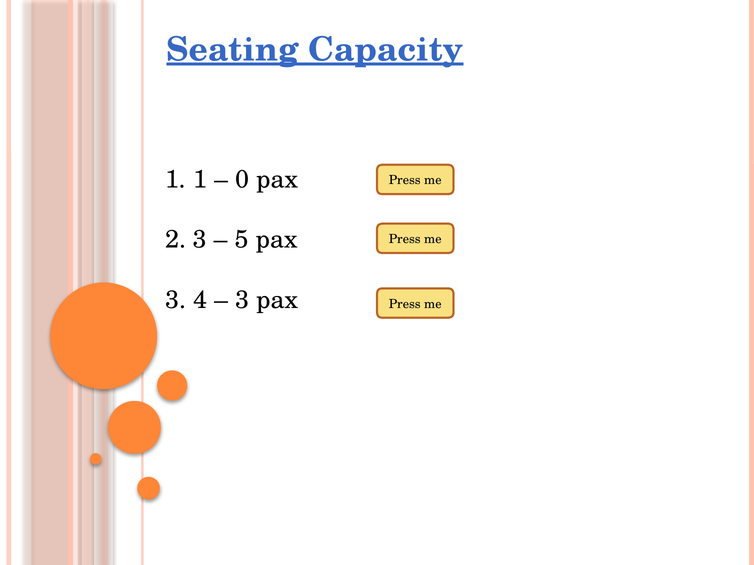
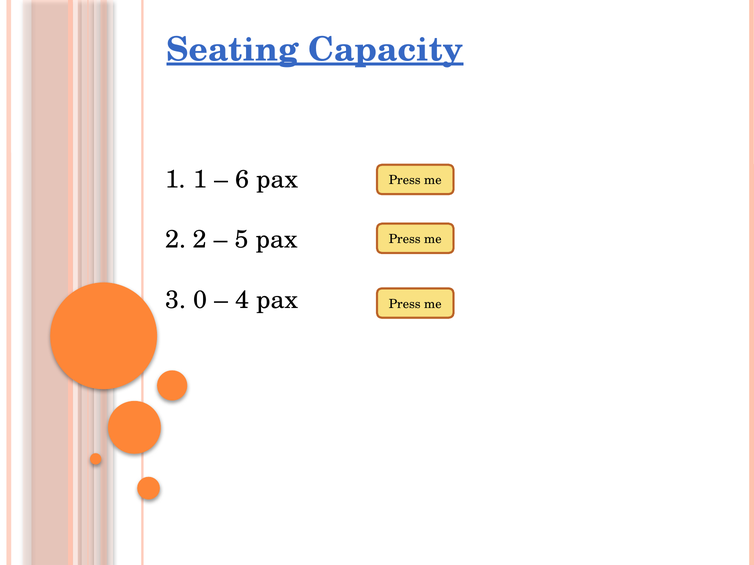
0: 0 -> 6 (242, 180)
2 3: 3 -> 2 (200, 240)
4: 4 -> 0 (200, 300)
3: 3 -> 4 (242, 300)
